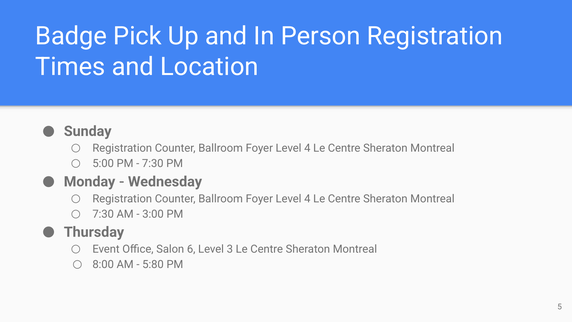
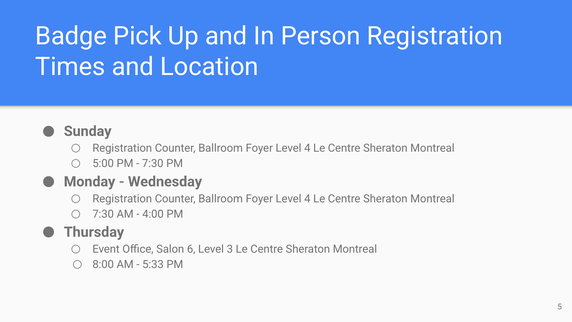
3:00: 3:00 -> 4:00 (153, 214)
5:80: 5:80 -> 5:33 (153, 264)
